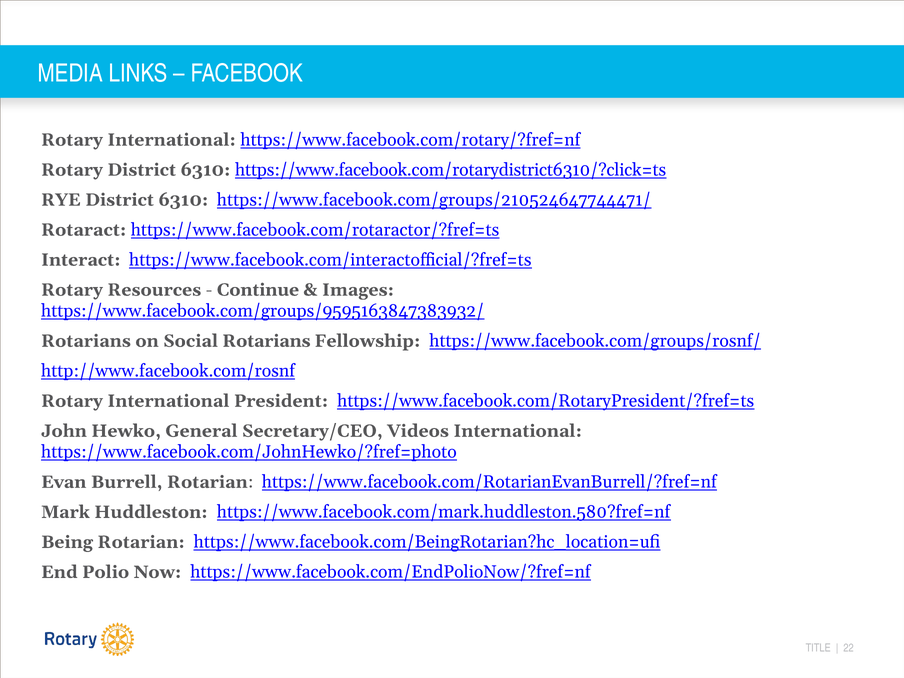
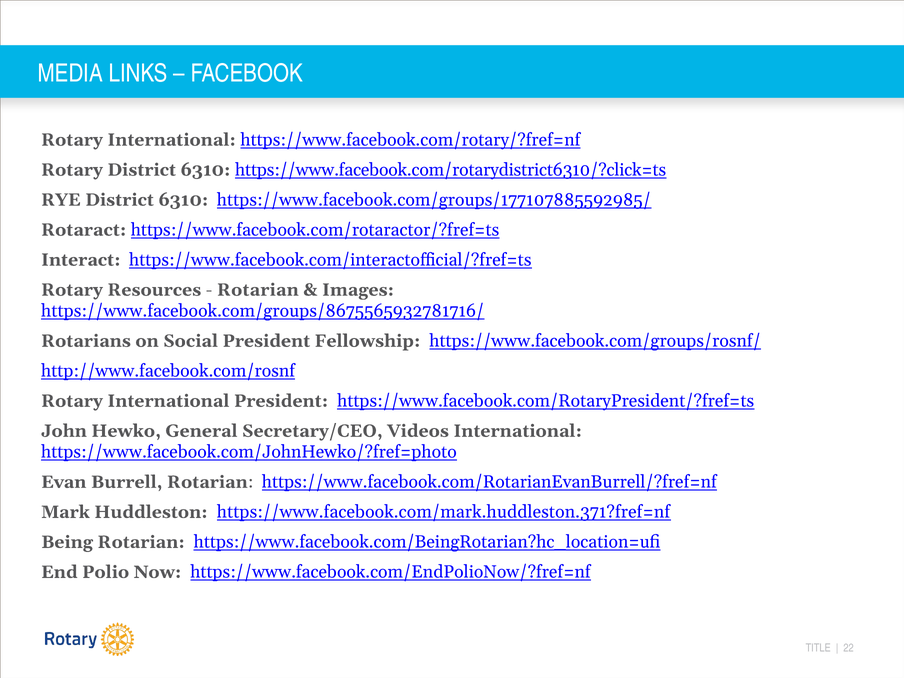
https://www.facebook.com/groups/210524647744471/: https://www.facebook.com/groups/210524647744471/ -> https://www.facebook.com/groups/177107885592985/ (434, 200)
Continue: Continue -> Rotarian (258, 290)
https://www.facebook.com/groups/9595163847383932/: https://www.facebook.com/groups/9595163847383932/ -> https://www.facebook.com/groups/8675565932781716/ (263, 311)
Social Rotarians: Rotarians -> President (266, 341)
https://www.facebook.com/mark.huddleston.580?fref=nf: https://www.facebook.com/mark.huddleston.580?fref=nf -> https://www.facebook.com/mark.huddleston.371?fref=nf (443, 512)
